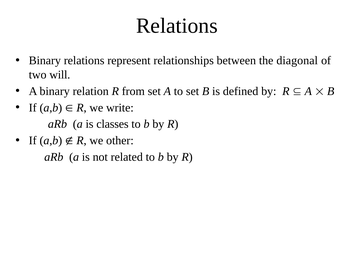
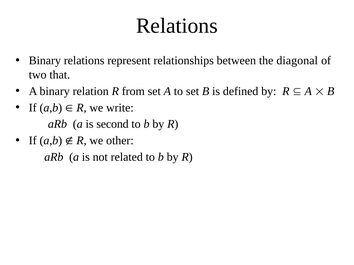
will: will -> that (60, 75)
classes: classes -> second (112, 124)
